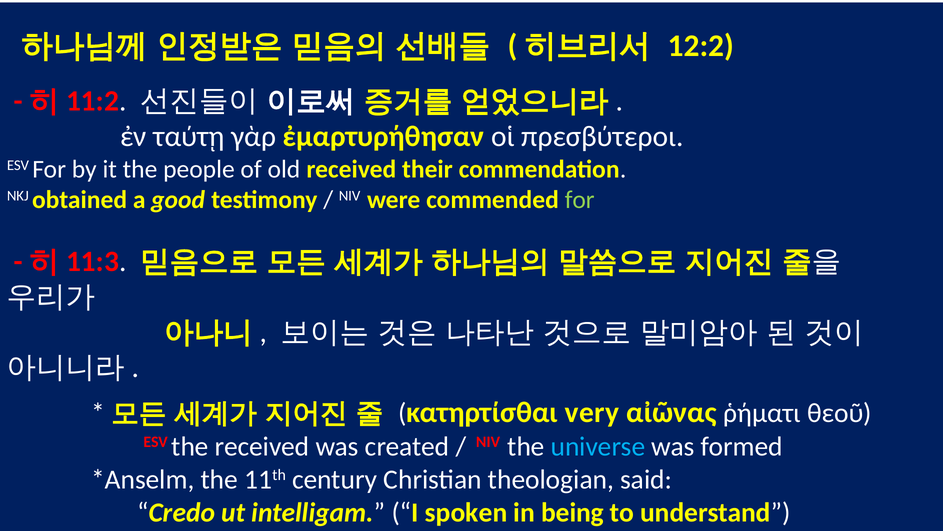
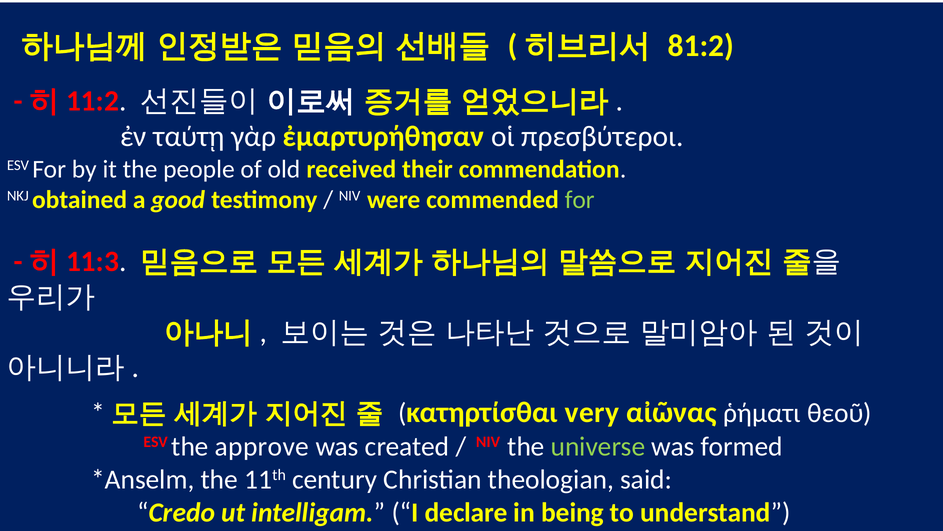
12:2: 12:2 -> 81:2 (701, 46)
the received: received -> approve (262, 446)
universe colour: light blue -> light green (598, 446)
spoken: spoken -> declare (466, 512)
